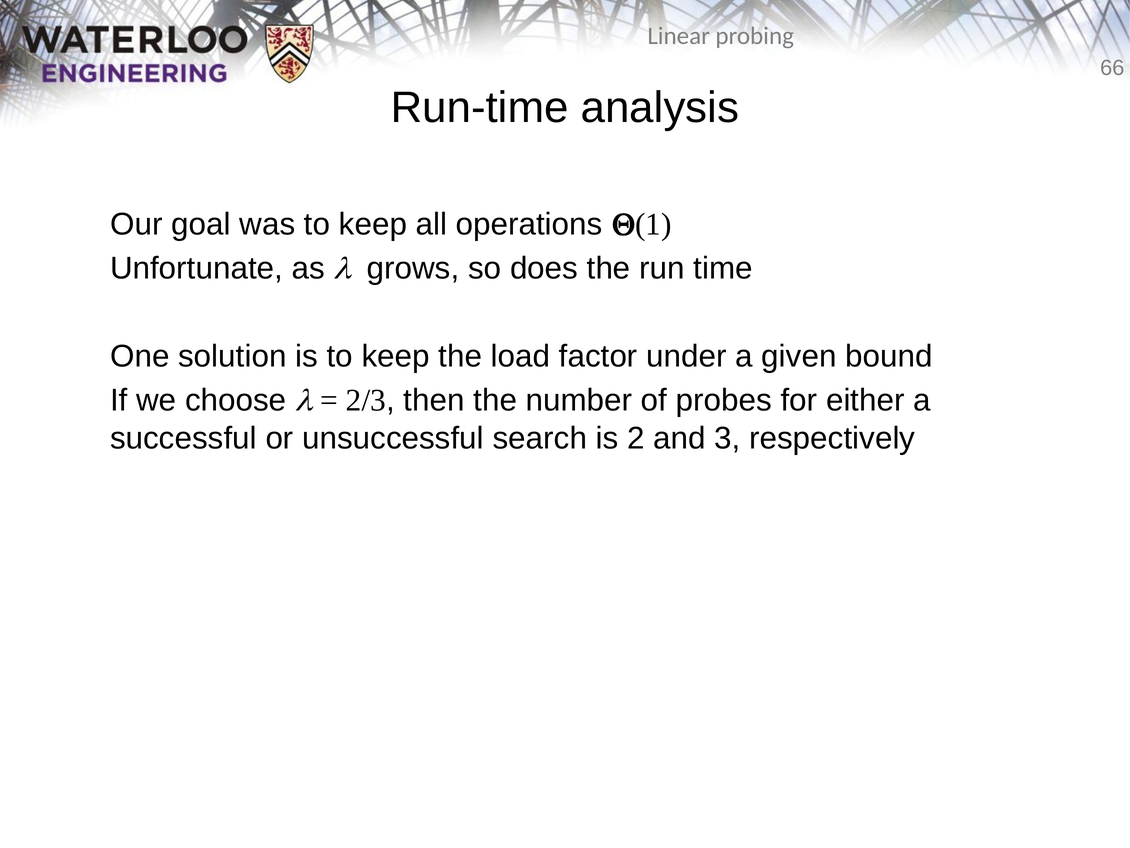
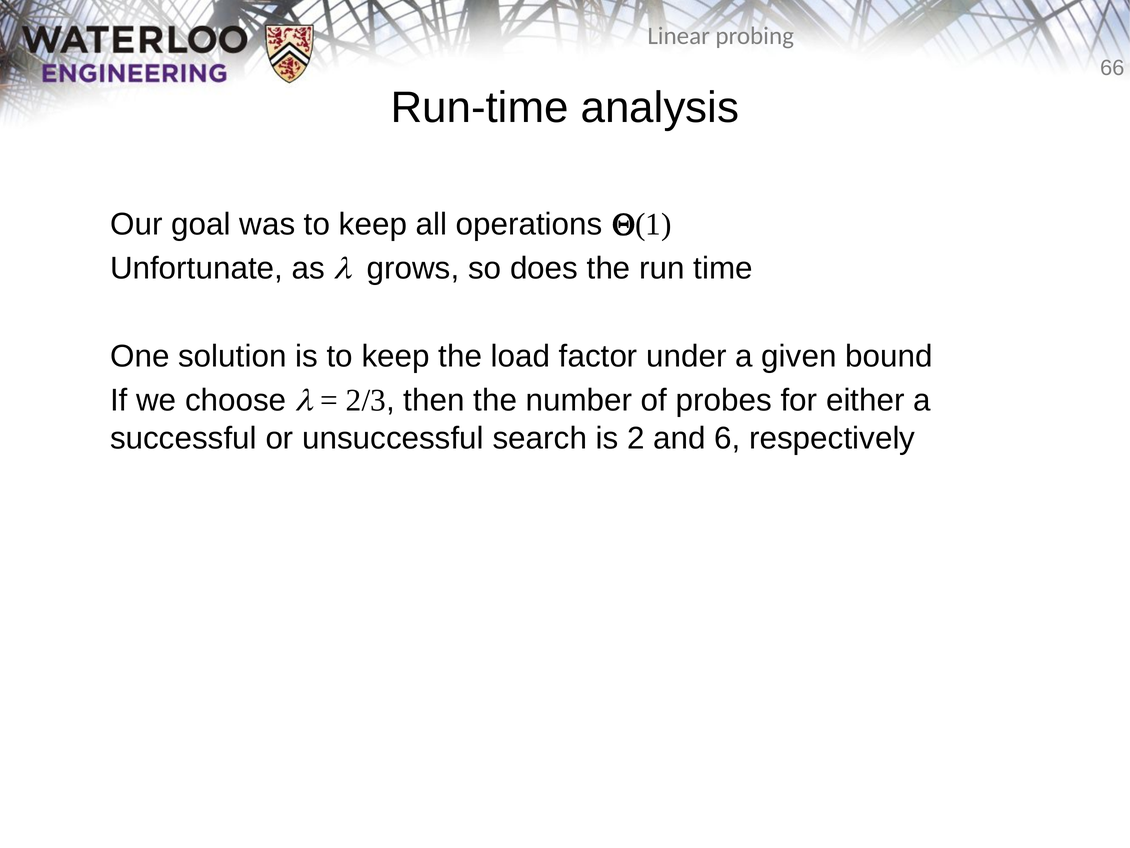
3: 3 -> 6 (727, 438)
